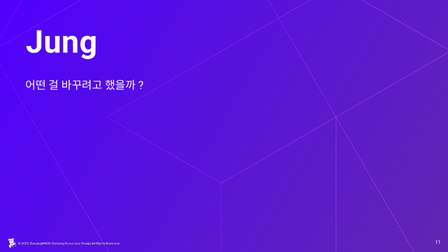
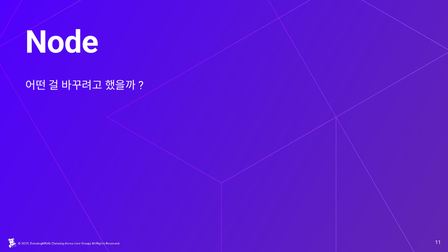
Jung: Jung -> Node (62, 42)
